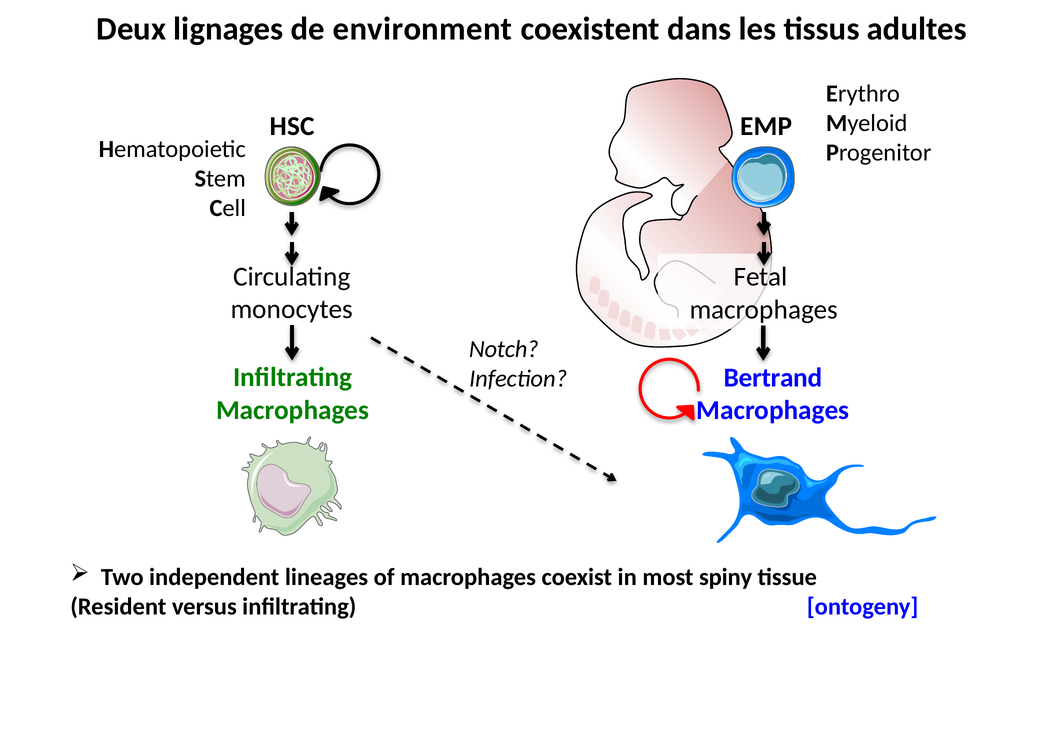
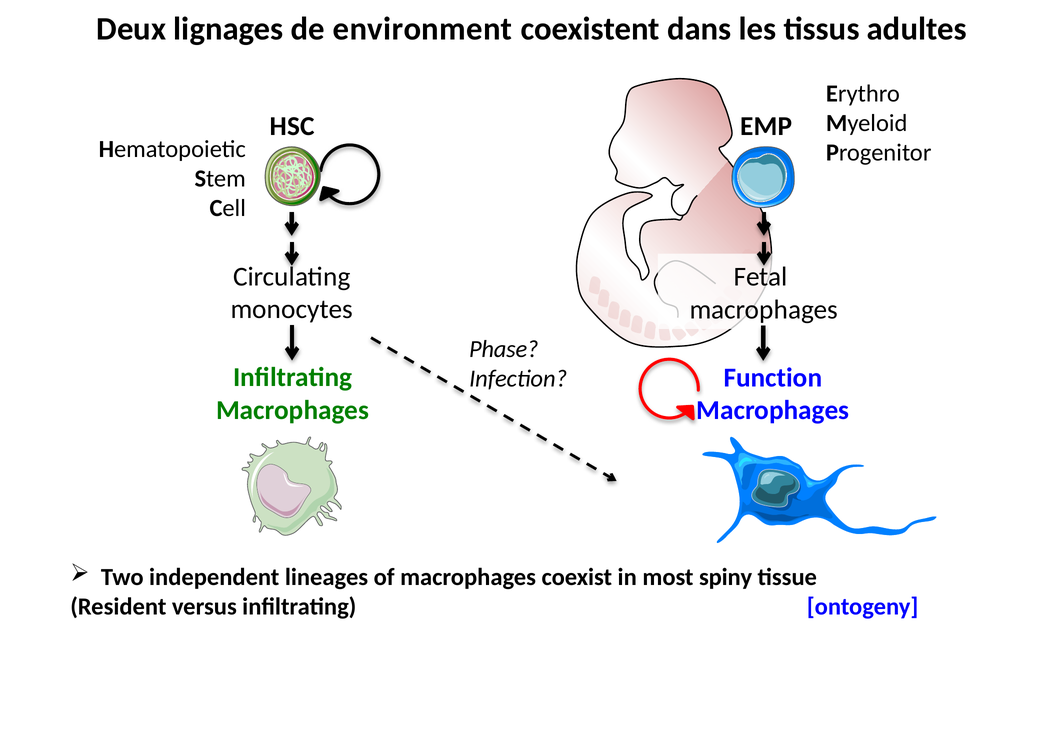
Notch: Notch -> Phase (504, 350)
Bertrand: Bertrand -> Function (773, 378)
